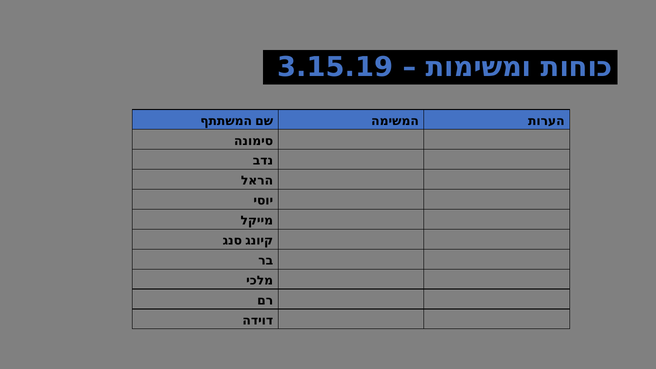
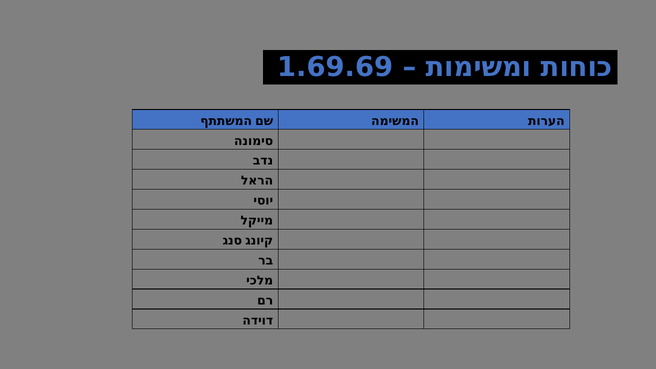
3.15.19: 3.15.19 -> 1.69.69 (335, 67)
